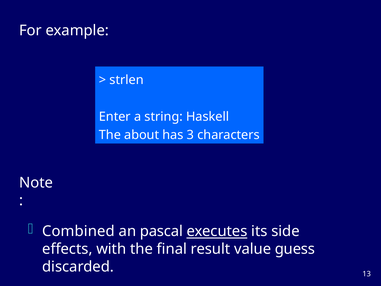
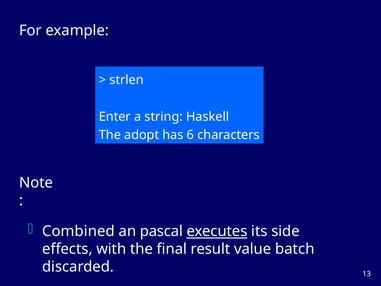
about: about -> adopt (142, 135)
3: 3 -> 6 (190, 135)
guess: guess -> batch (295, 249)
